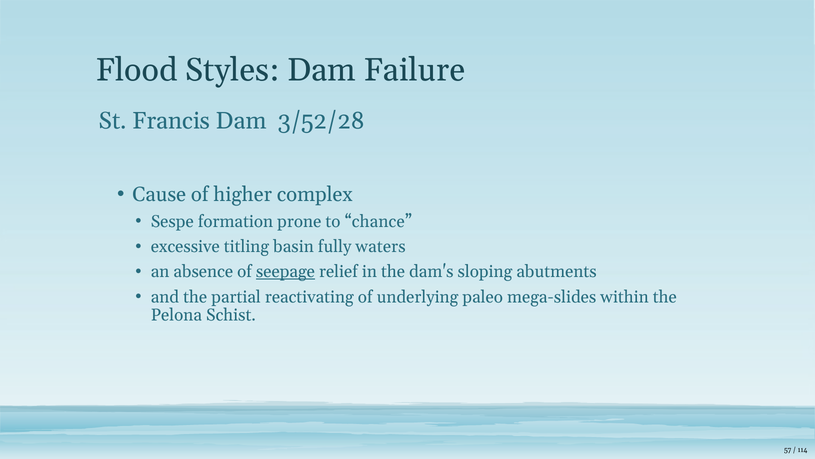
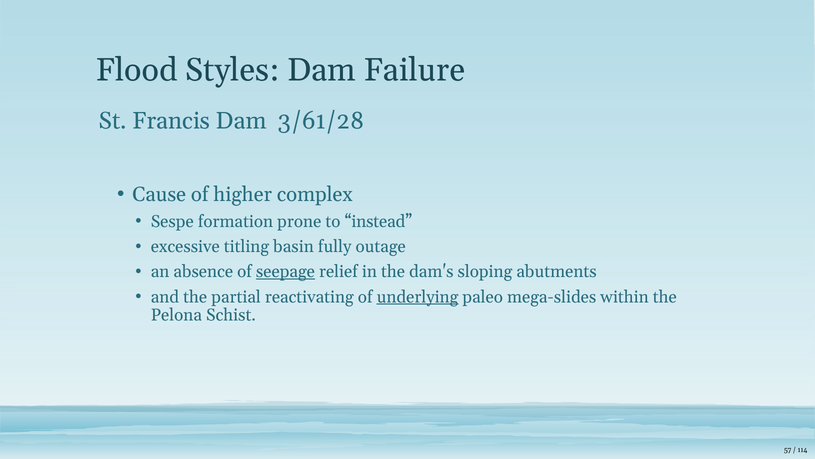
3/52/28: 3/52/28 -> 3/61/28 (321, 121)
chance: chance -> instead (378, 221)
waters: waters -> outage (381, 246)
underlying underline: none -> present (417, 297)
